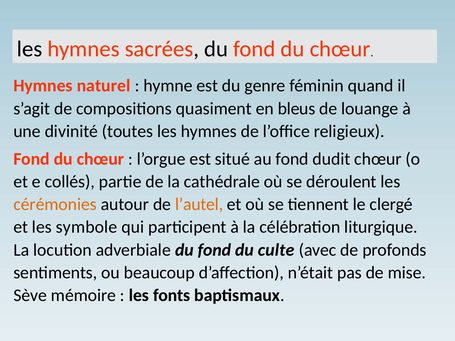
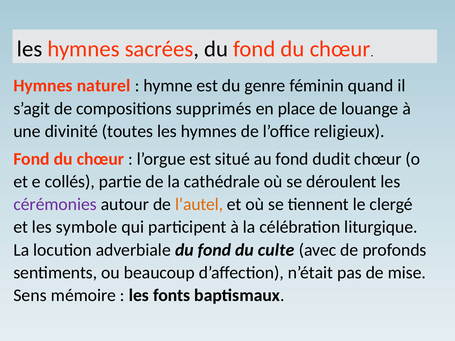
quasiment: quasiment -> supprimés (214, 109)
bleus: bleus -> place (296, 109)
cérémonies colour: orange -> purple (55, 205)
Sève: Sève -> Sens (30, 295)
